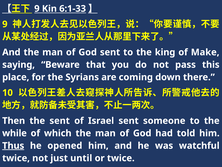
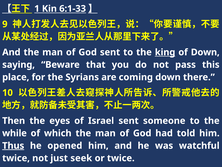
9: 9 -> 1 (37, 9)
king underline: none -> present (165, 52)
of Make: Make -> Down (205, 52)
the sent: sent -> eyes (60, 120)
until: until -> seek (81, 158)
